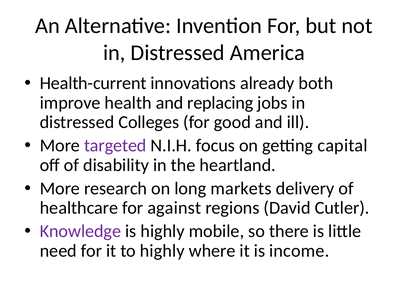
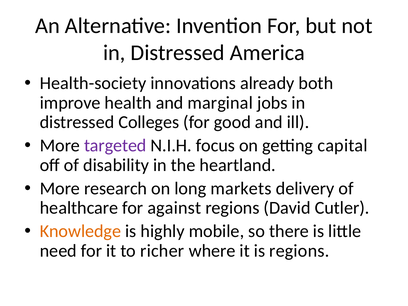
Health-current: Health-current -> Health-society (93, 83)
replacing: replacing -> marginal (220, 103)
Knowledge colour: purple -> orange (80, 231)
to highly: highly -> richer (162, 251)
is income: income -> regions (299, 251)
